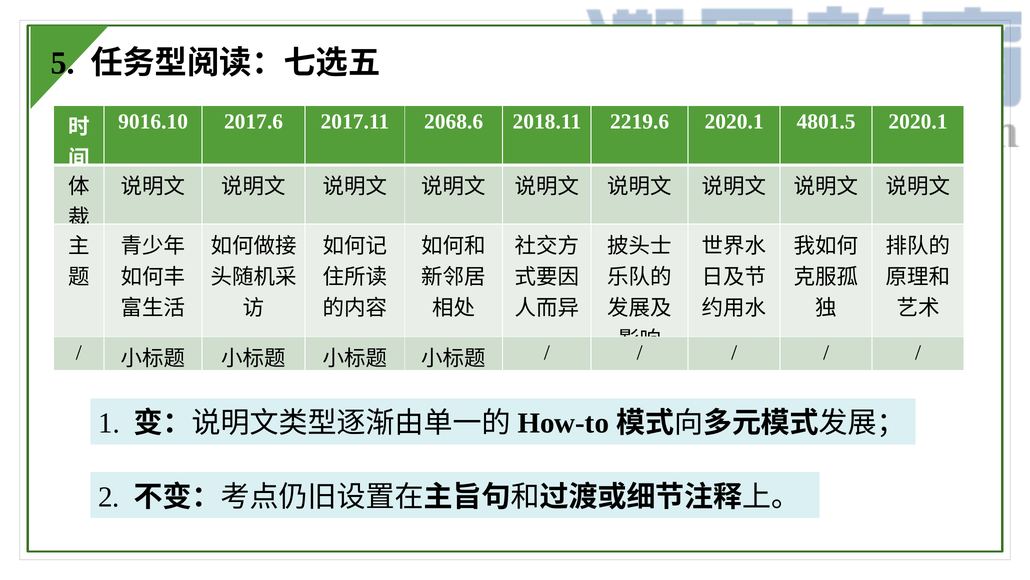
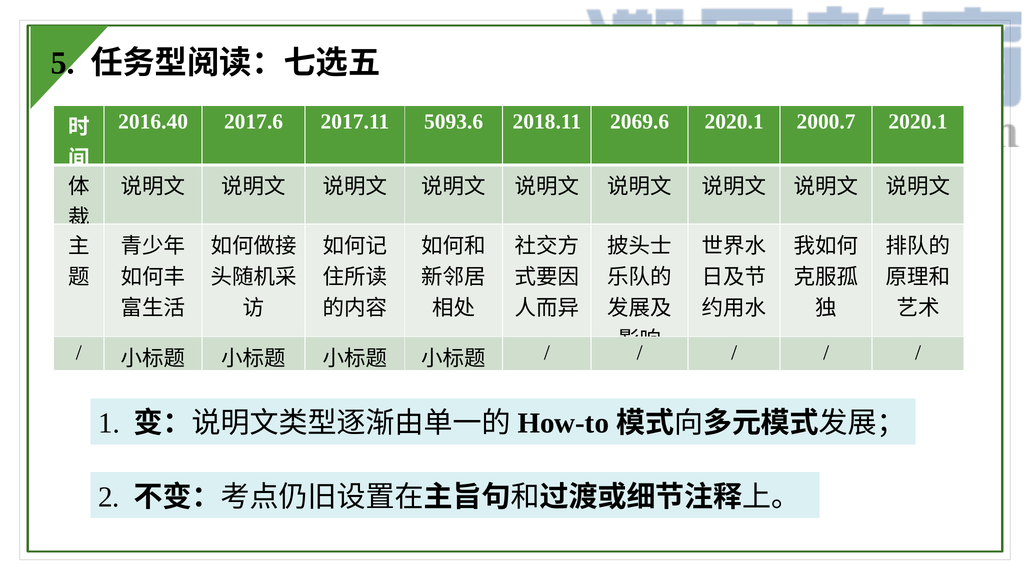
9016.10: 9016.10 -> 2016.40 (153, 121)
2068.6: 2068.6 -> 5093.6 (454, 121)
2219.6: 2219.6 -> 2069.6 (640, 121)
4801.5: 4801.5 -> 2000.7 (826, 121)
